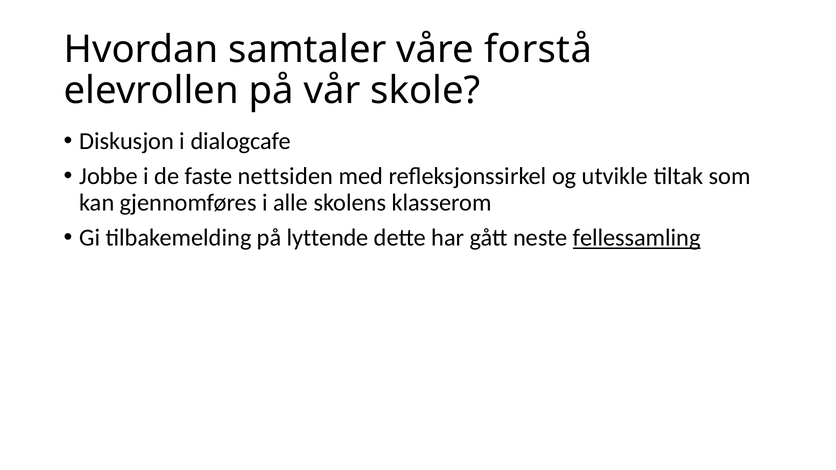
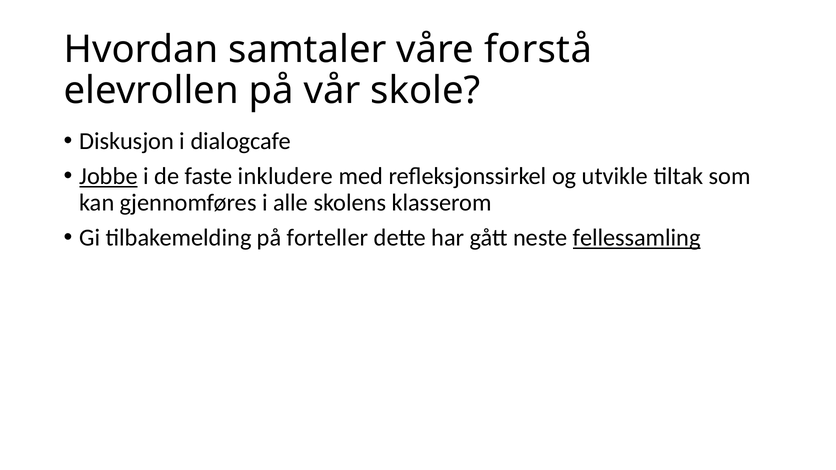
Jobbe underline: none -> present (109, 176)
nettsiden: nettsiden -> inkludere (286, 176)
lyttende: lyttende -> forteller (328, 238)
